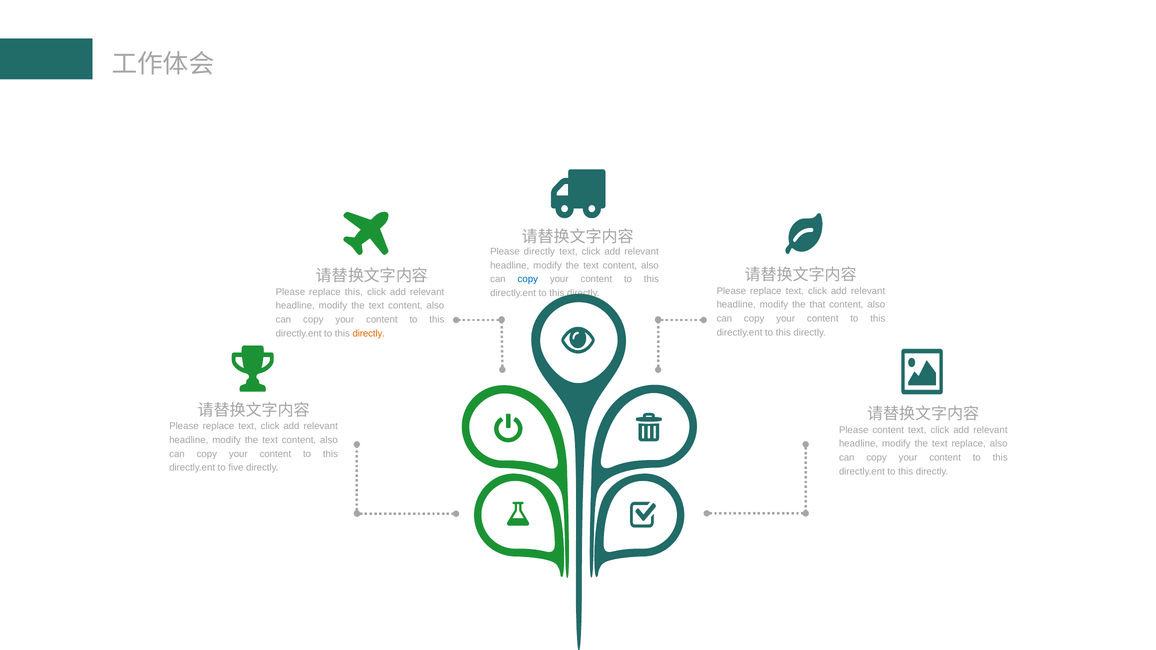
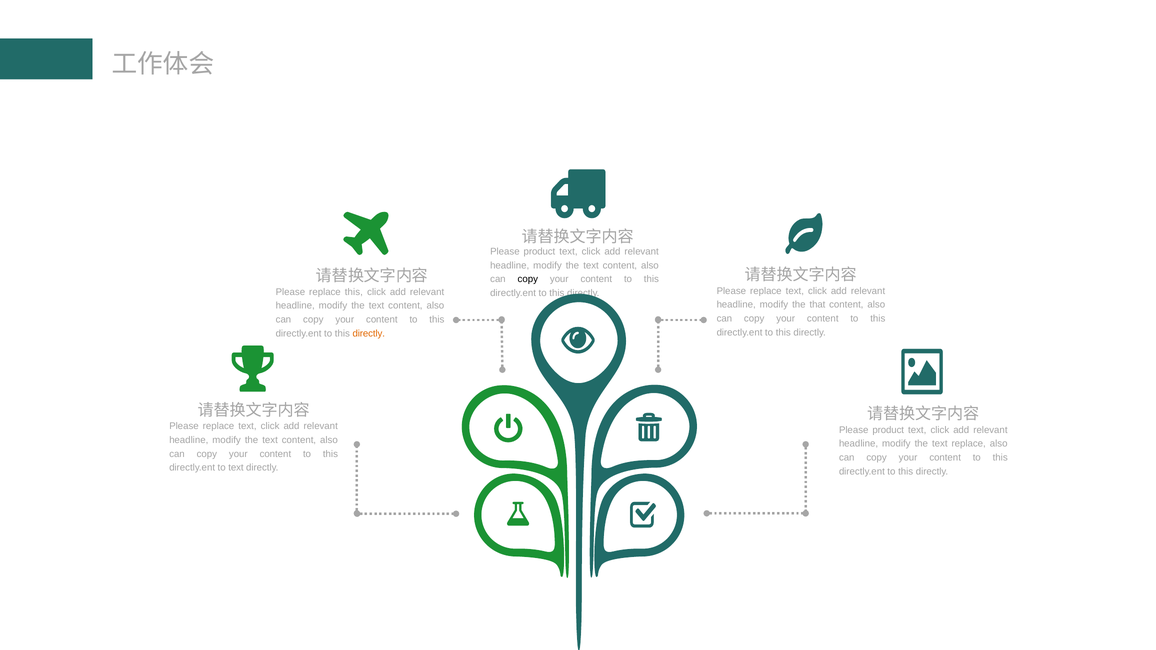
directly: directly -> product (539, 252)
copy colour: blue -> black (528, 279)
content: content -> product (888, 430)
to five: five -> text (236, 468)
